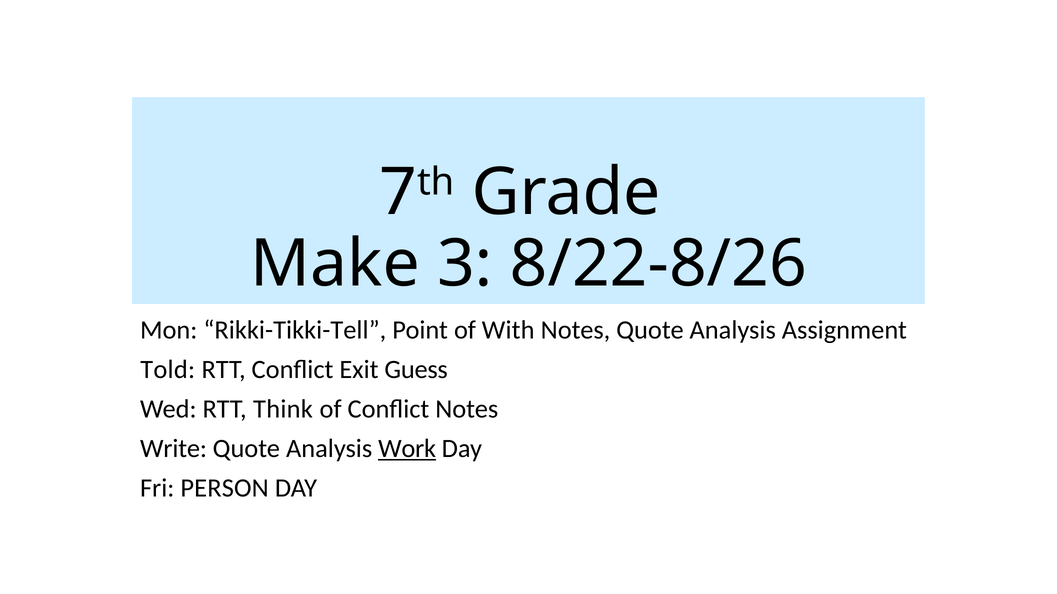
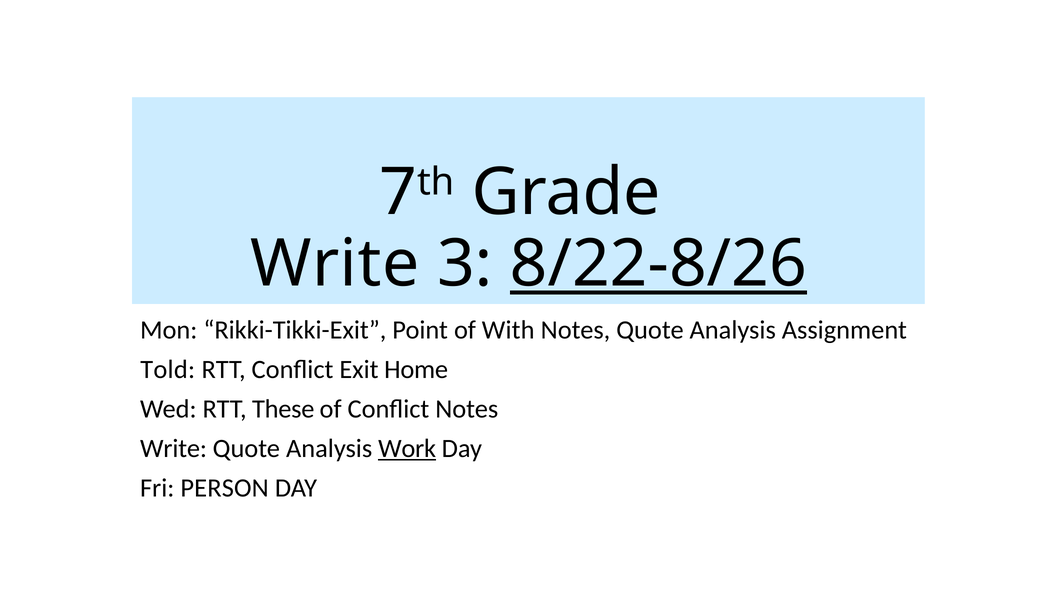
Make: Make -> Write (335, 264)
8/22-8/26 underline: none -> present (658, 264)
Rikki-Tikki-Tell: Rikki-Tikki-Tell -> Rikki-Tikki-Exit (295, 330)
Guess: Guess -> Home (416, 370)
Think: Think -> These (283, 409)
